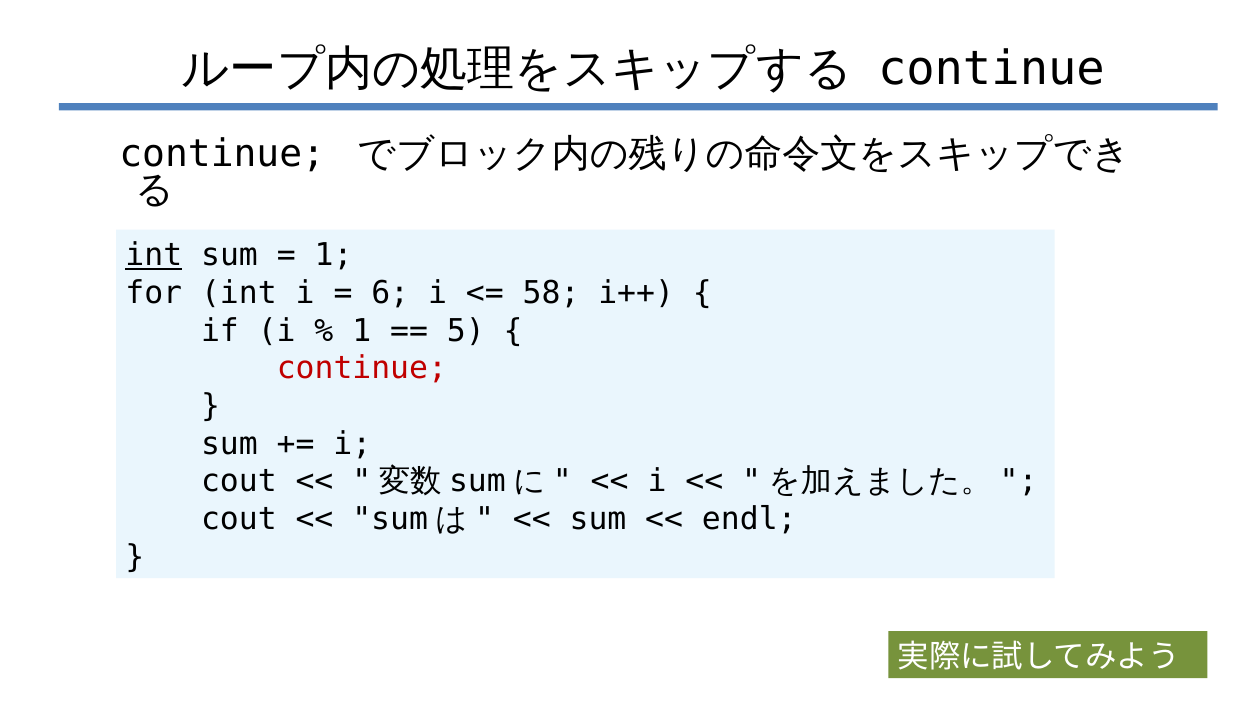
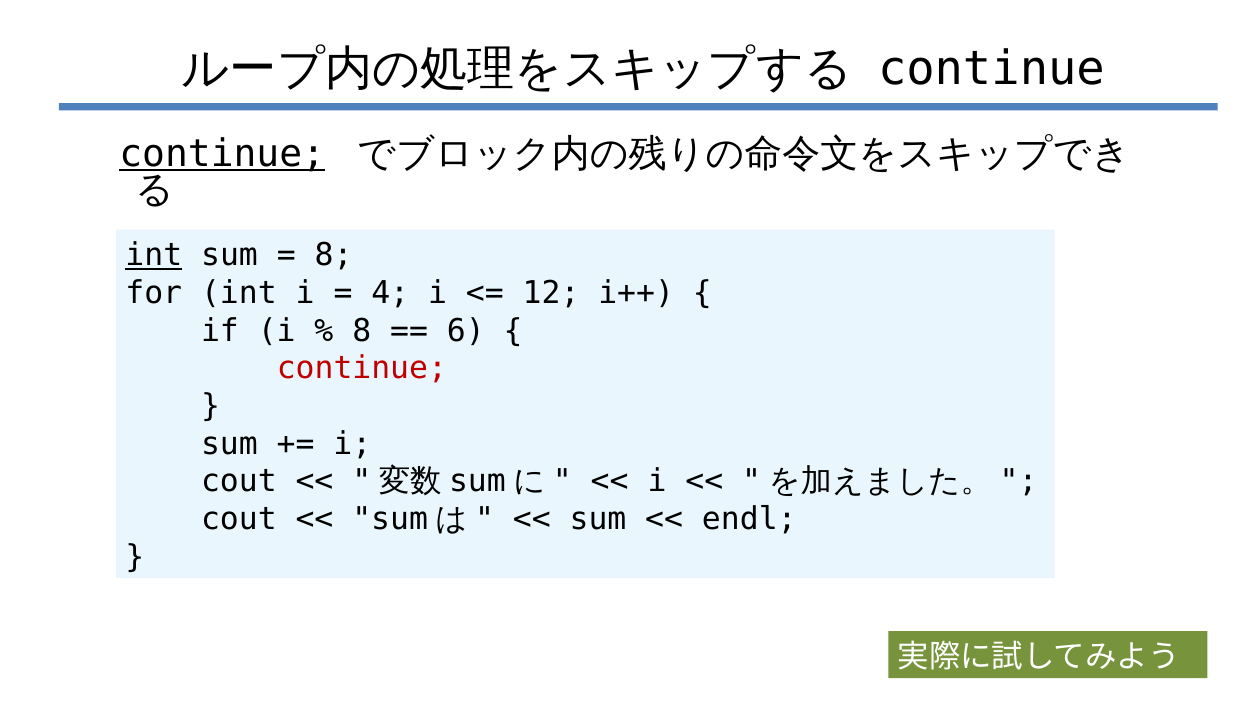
continue underline: none -> present (222, 154)
1: 1 -> 8 (334, 255)
6: 6 -> 4 (390, 293)
58: 58 -> 12 (551, 293)
1: 1 -> 8 (362, 331)
5: 5 -> 6 (466, 331)
